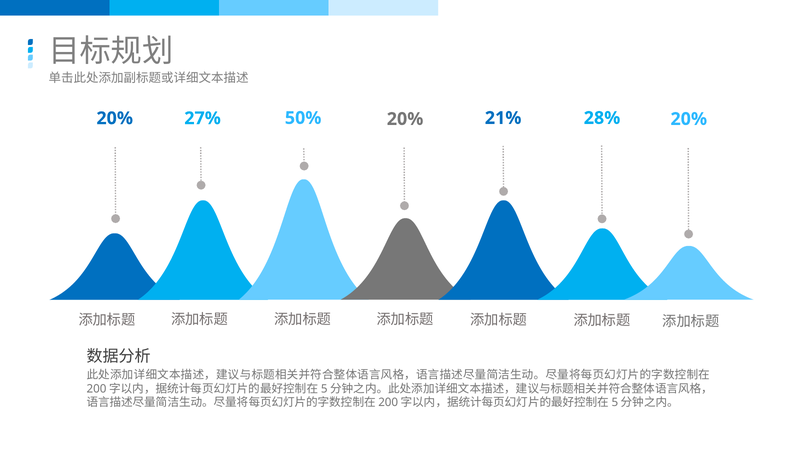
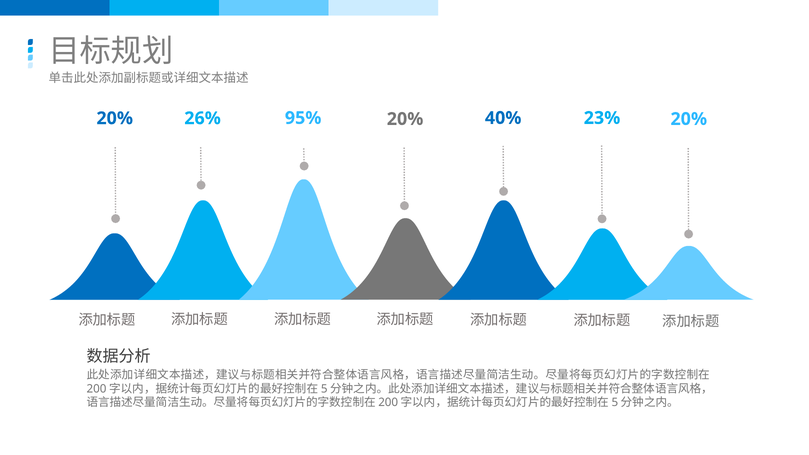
50%: 50% -> 95% (303, 118)
21%: 21% -> 40% (503, 118)
28%: 28% -> 23% (602, 118)
27%: 27% -> 26% (203, 118)
